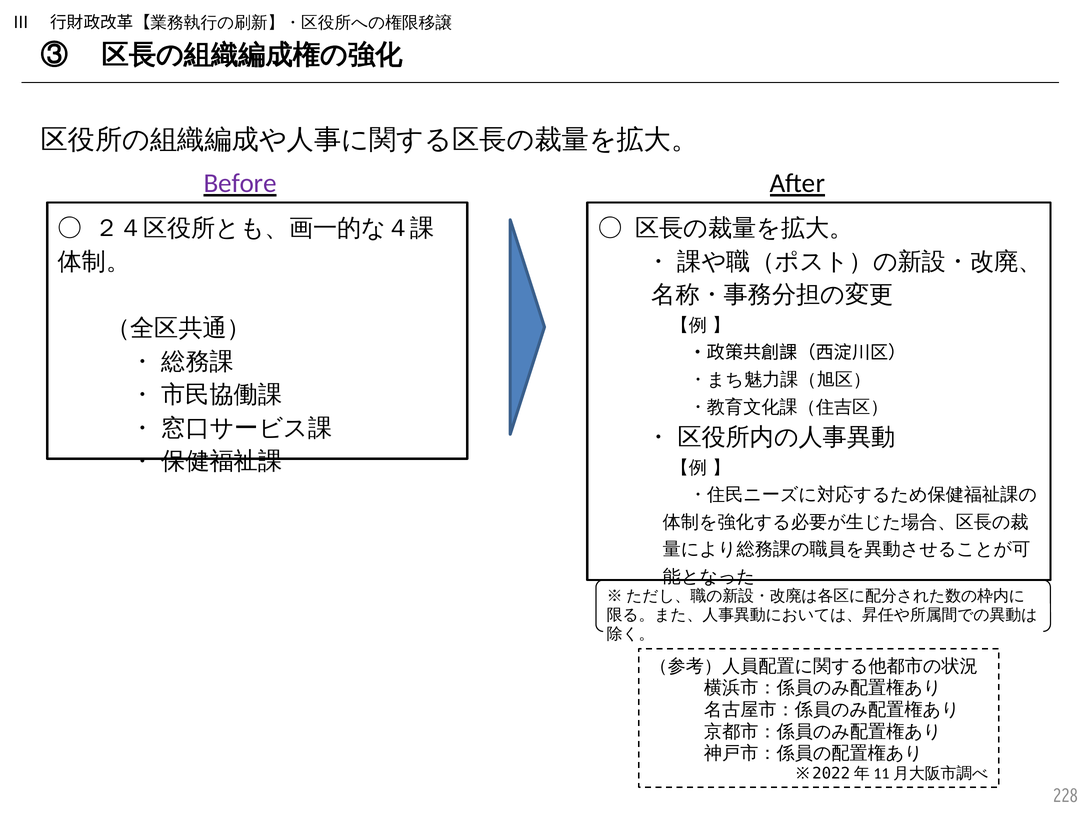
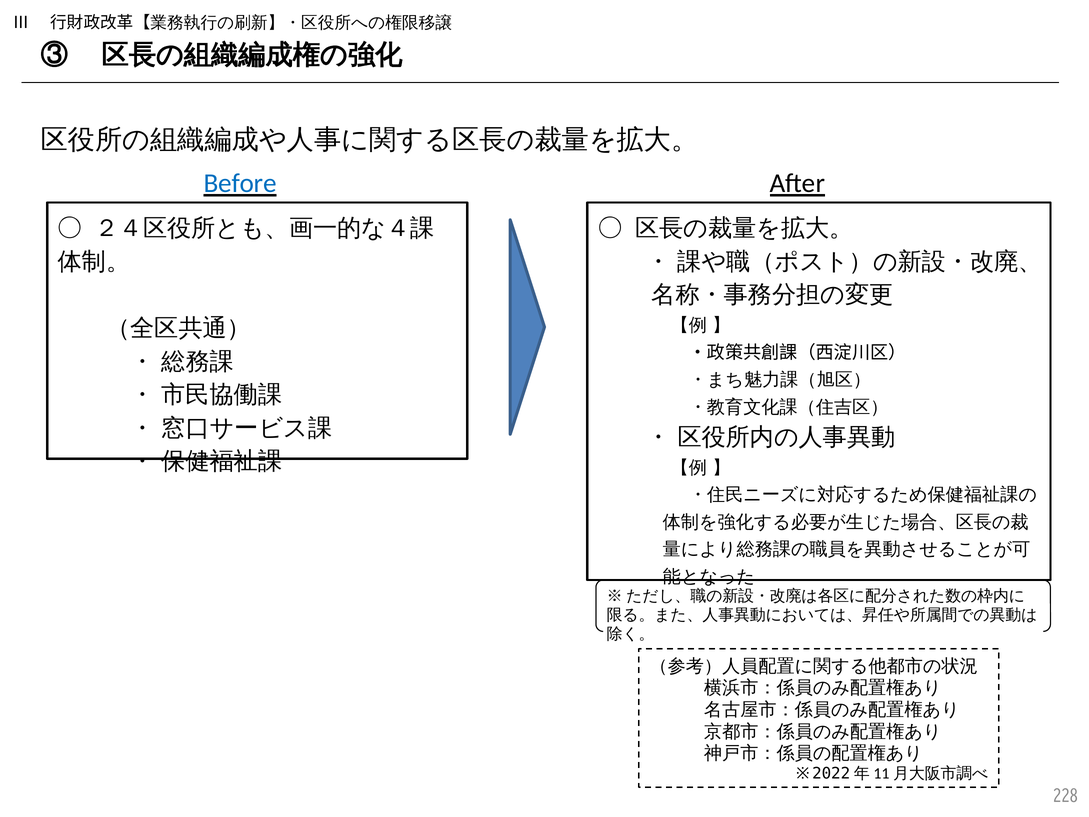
Before colour: purple -> blue (240, 183)
